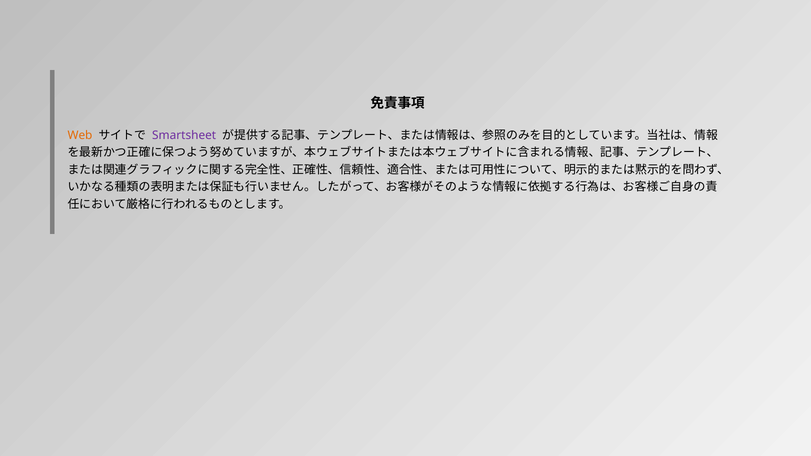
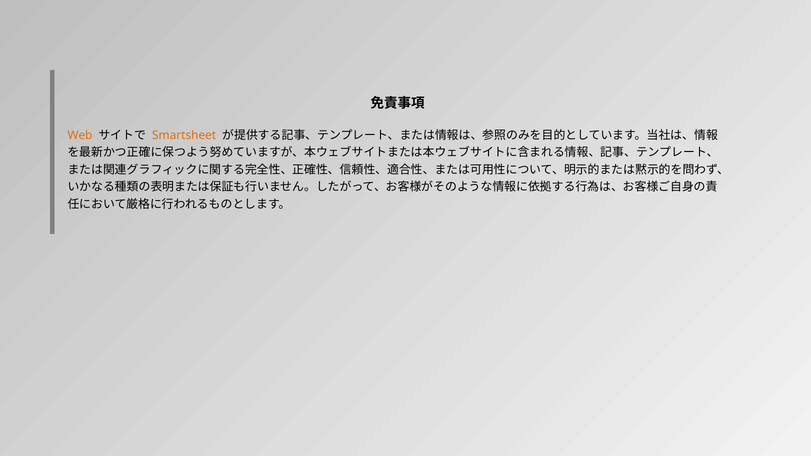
Smartsheet colour: purple -> orange (184, 135)
